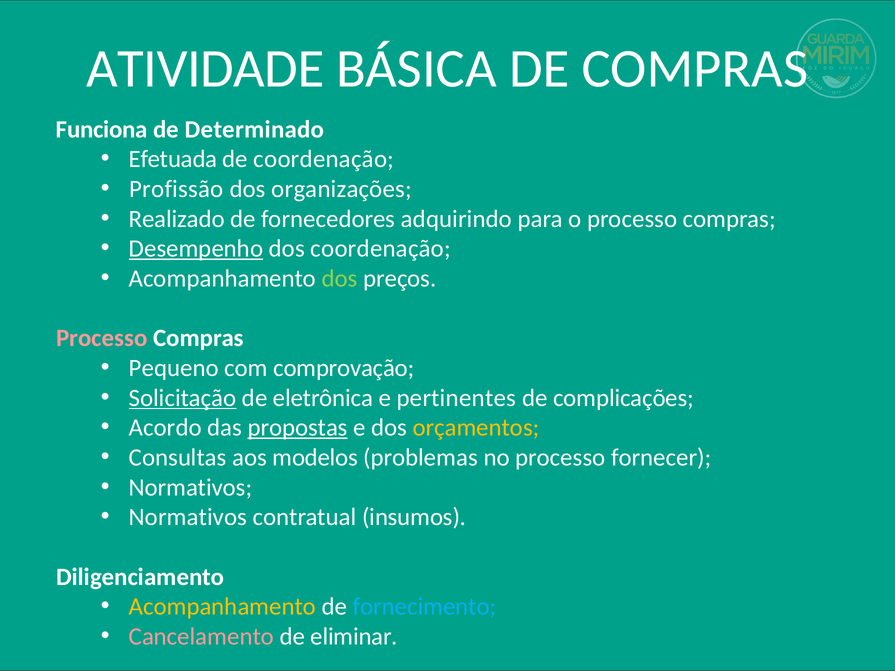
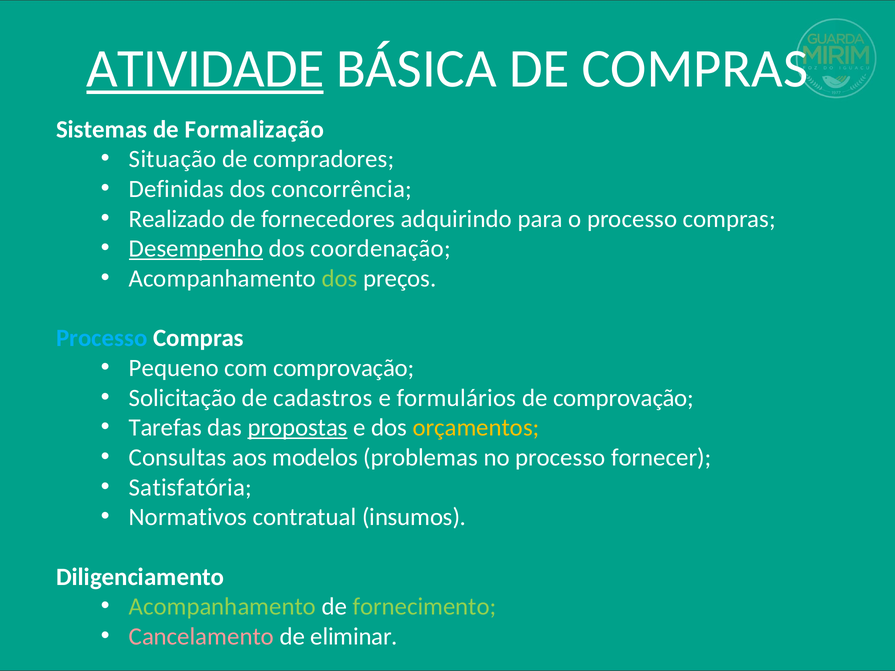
ATIVIDADE underline: none -> present (205, 69)
Funciona: Funciona -> Sistemas (102, 129)
Determinado: Determinado -> Formalização (254, 129)
Efetuada: Efetuada -> Situação (173, 159)
de coordenação: coordenação -> compradores (324, 159)
Profissão: Profissão -> Definidas (176, 189)
organizações: organizações -> concorrência (342, 189)
Processo colour: pink -> light blue (102, 338)
Solicitação underline: present -> none (183, 398)
eletrônica: eletrônica -> cadastros (323, 398)
pertinentes: pertinentes -> formulários (456, 398)
de complicações: complicações -> comprovação (624, 398)
Acordo: Acordo -> Tarefas (165, 428)
Normativos: Normativos -> Satisfatória (190, 487)
Acompanhamento colour: yellow -> light green (222, 607)
fornecimento colour: light blue -> light green (424, 607)
